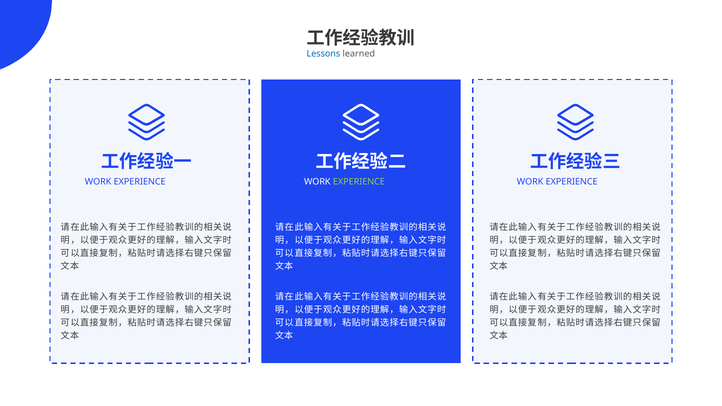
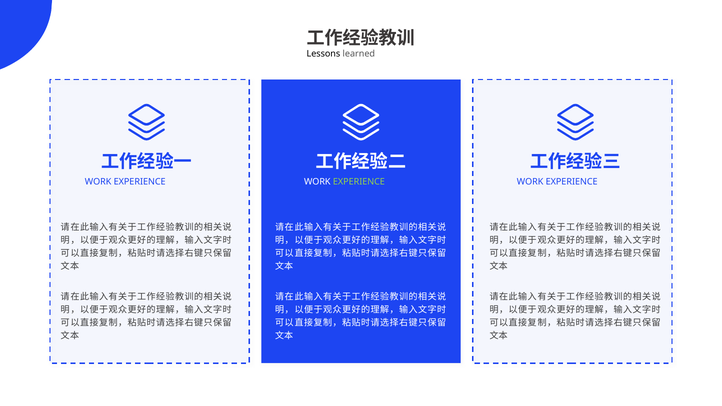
Lessons colour: blue -> black (323, 54)
